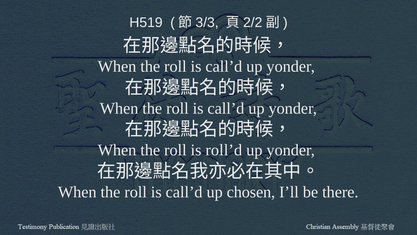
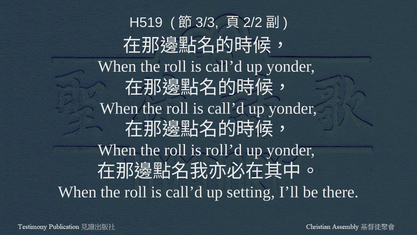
chosen: chosen -> setting (251, 192)
